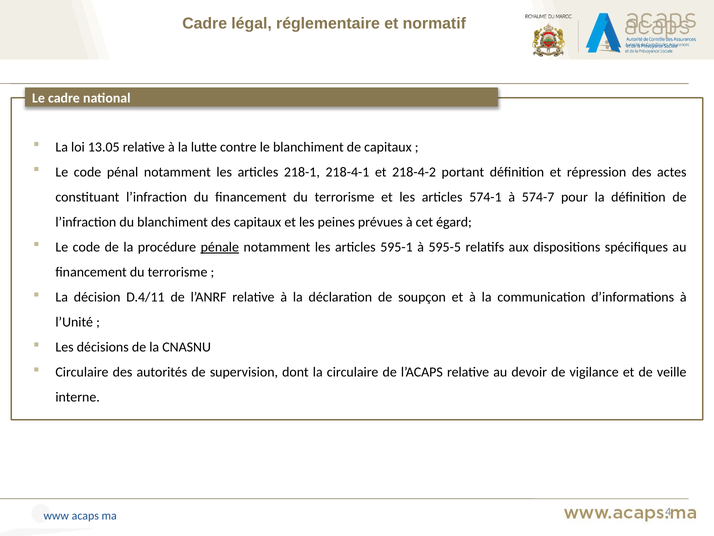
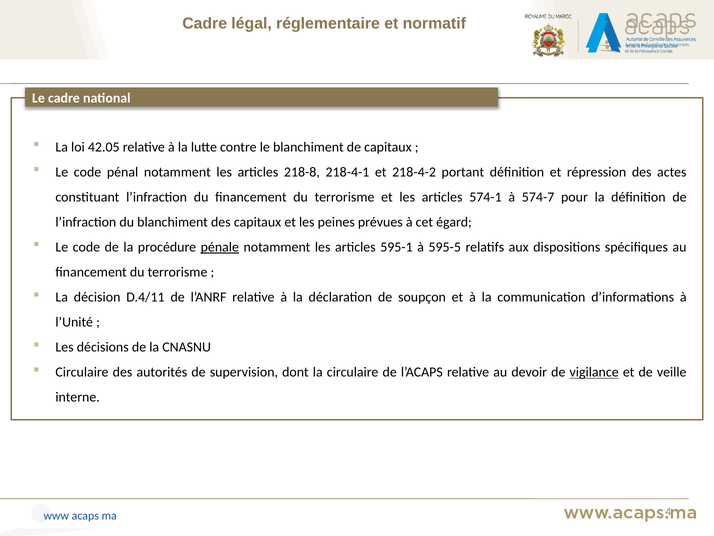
13.05: 13.05 -> 42.05 (104, 147)
218-1: 218-1 -> 218-8 (302, 172)
vigilance underline: none -> present (594, 372)
